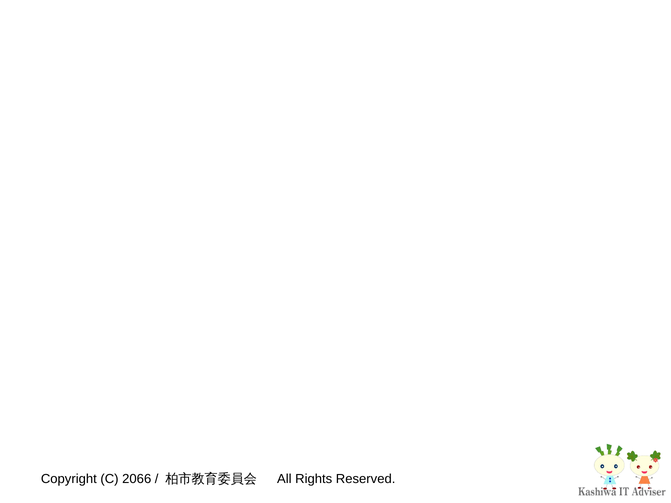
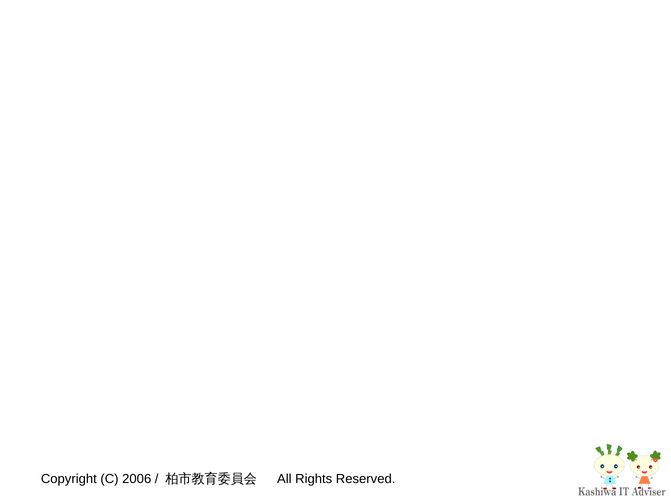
2066: 2066 -> 2006 (137, 479)
